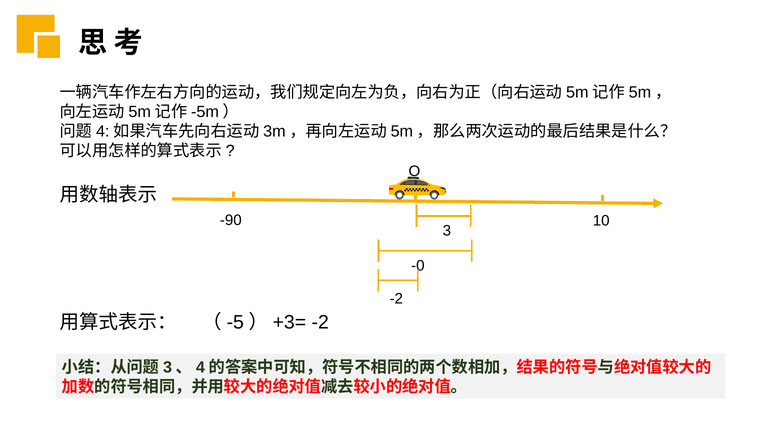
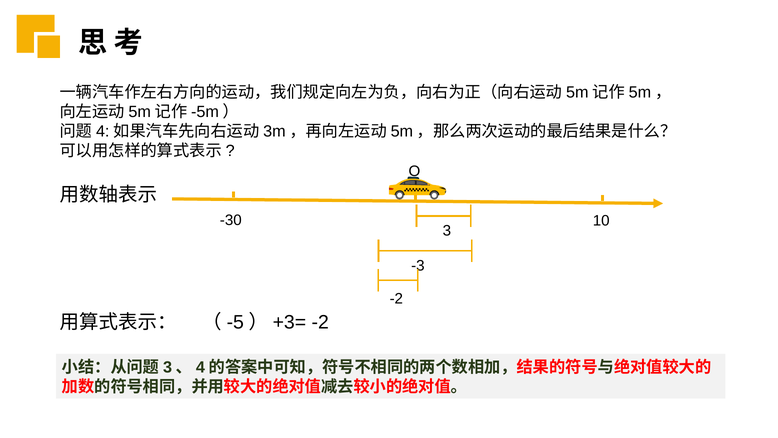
-90: -90 -> -30 (231, 220)
-0: -0 -> -3 (418, 266)
